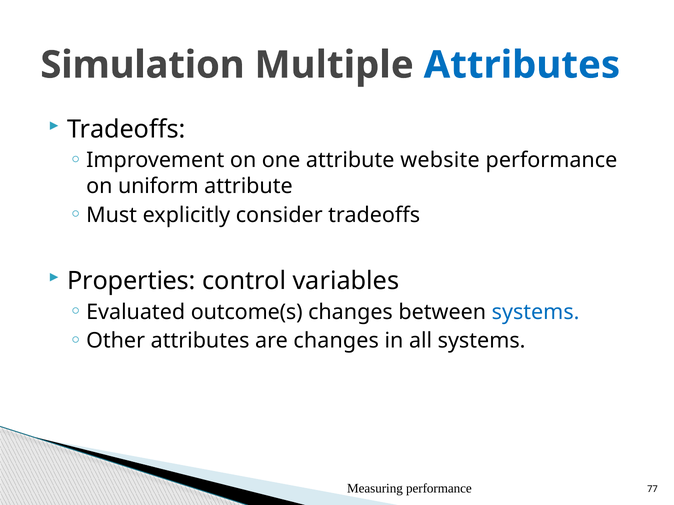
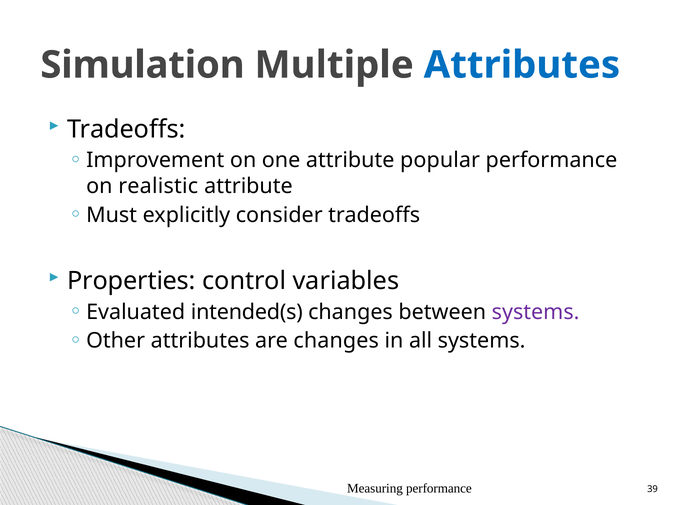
website: website -> popular (440, 160)
uniform: uniform -> realistic (158, 186)
outcome(s: outcome(s -> intended(s (247, 312)
systems colour: blue -> purple (536, 312)
77: 77 -> 39 (652, 489)
